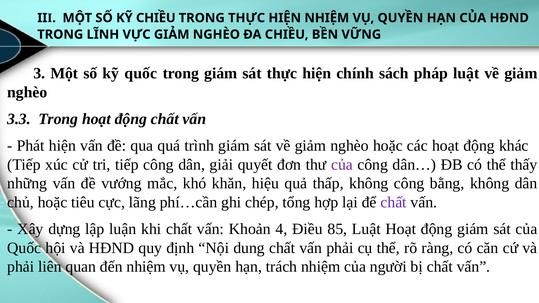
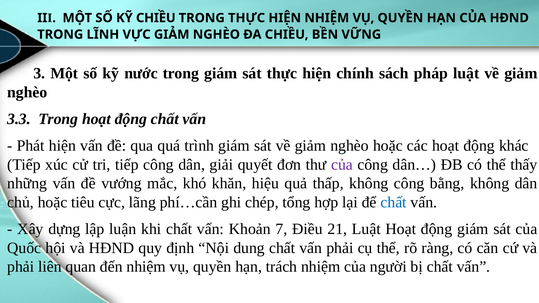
kỹ quốc: quốc -> nước (141, 73)
chất colour: purple -> blue (394, 202)
4: 4 -> 7 (281, 229)
85: 85 -> 21 (337, 229)
